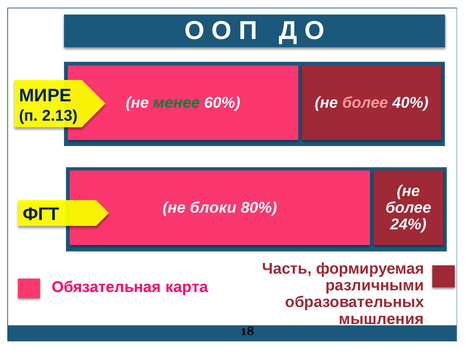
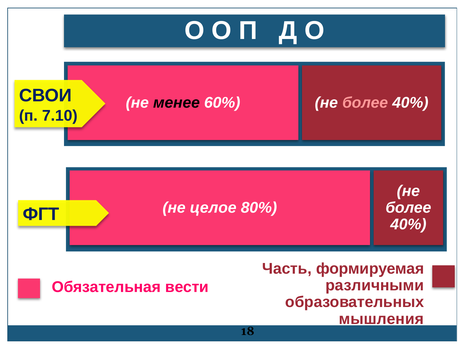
МИРЕ: МИРЕ -> СВОИ (45, 95)
менее colour: green -> black (176, 103)
2.13: 2.13 -> 7.10 (60, 115)
блоки: блоки -> целое (213, 208)
24%: 24% -> 40% (408, 224)
карта: карта -> вести (187, 287)
